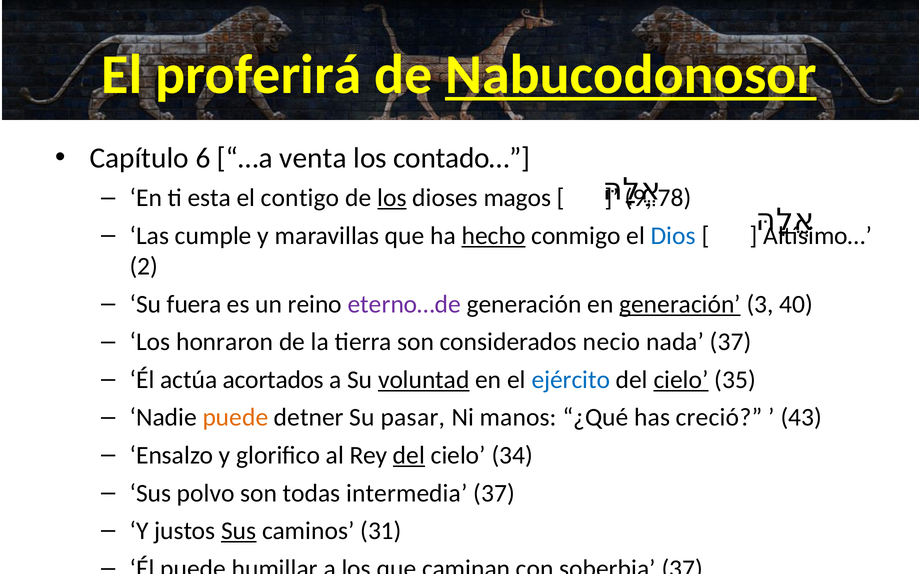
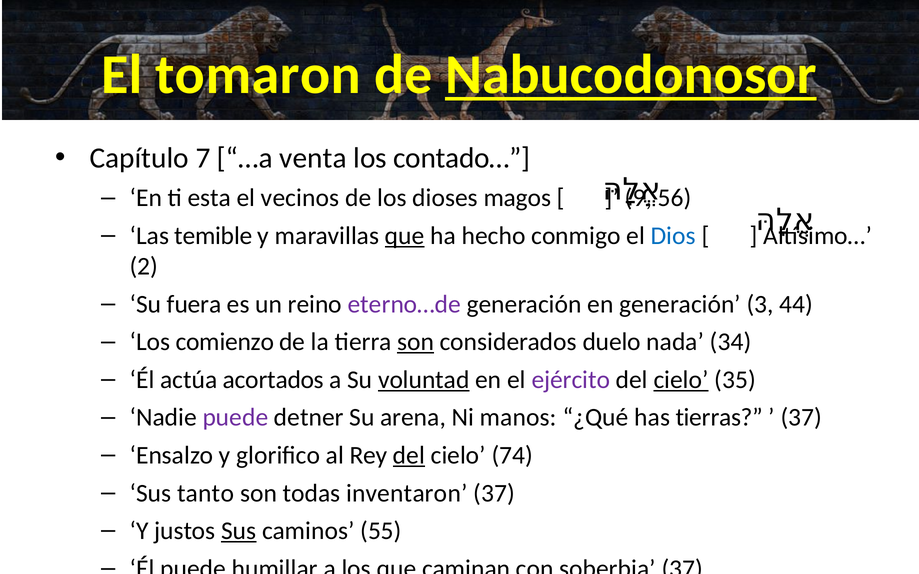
proferirá: proferirá -> tomaron (258, 75)
6: 6 -> 7 (203, 158)
contigo: contigo -> vecinos (300, 198)
los underline: present -> none (392, 198)
78: 78 -> 56 (675, 198)
cumple: cumple -> temible (213, 236)
que underline: none -> present (405, 236)
hecho underline: present -> none (494, 236)
generación underline: present -> none (680, 304)
40: 40 -> 44 (796, 304)
honraron: honraron -> comienzo (225, 342)
son underline: none -> present (416, 342)
necio: necio -> duelo (612, 342)
nada 37: 37 -> 34 (731, 342)
ejército colour: blue -> purple (571, 380)
puede colour: orange -> purple (235, 418)
pasar: pasar -> arena (413, 418)
creció: creció -> tierras (719, 418)
43: 43 -> 37 (801, 418)
34: 34 -> 74 (512, 456)
polvo: polvo -> tanto (206, 493)
intermedia: intermedia -> inventaron (407, 493)
31: 31 -> 55 (381, 531)
